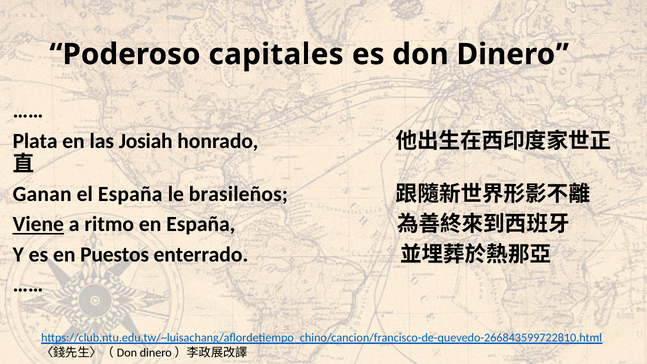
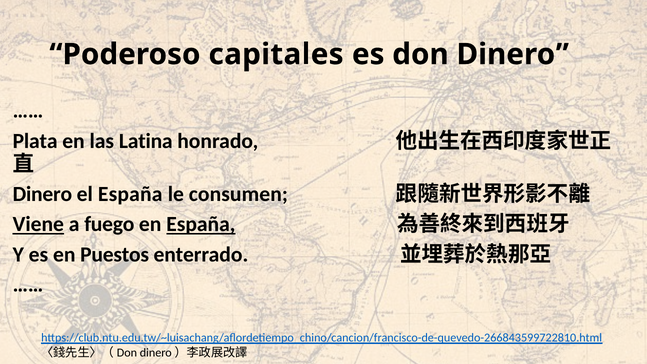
Josiah: Josiah -> Latina (146, 141)
Ganan: Ganan -> Dinero (42, 194)
brasileños: brasileños -> consumen (238, 194)
ritmo: ritmo -> fuego (109, 224)
España underline: none -> present (201, 224)
